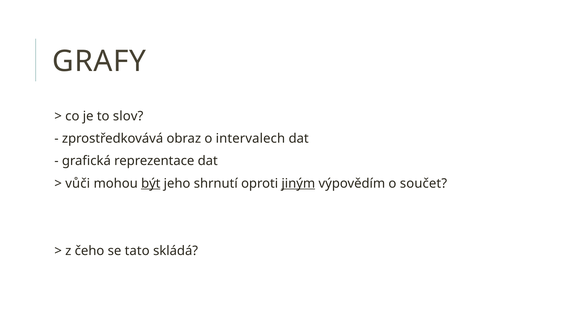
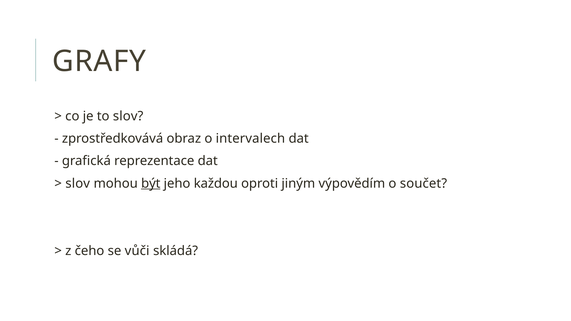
vůči: vůči -> slov (78, 184)
shrnutí: shrnutí -> každou (216, 184)
jiným underline: present -> none (298, 184)
tato: tato -> vůči (137, 251)
